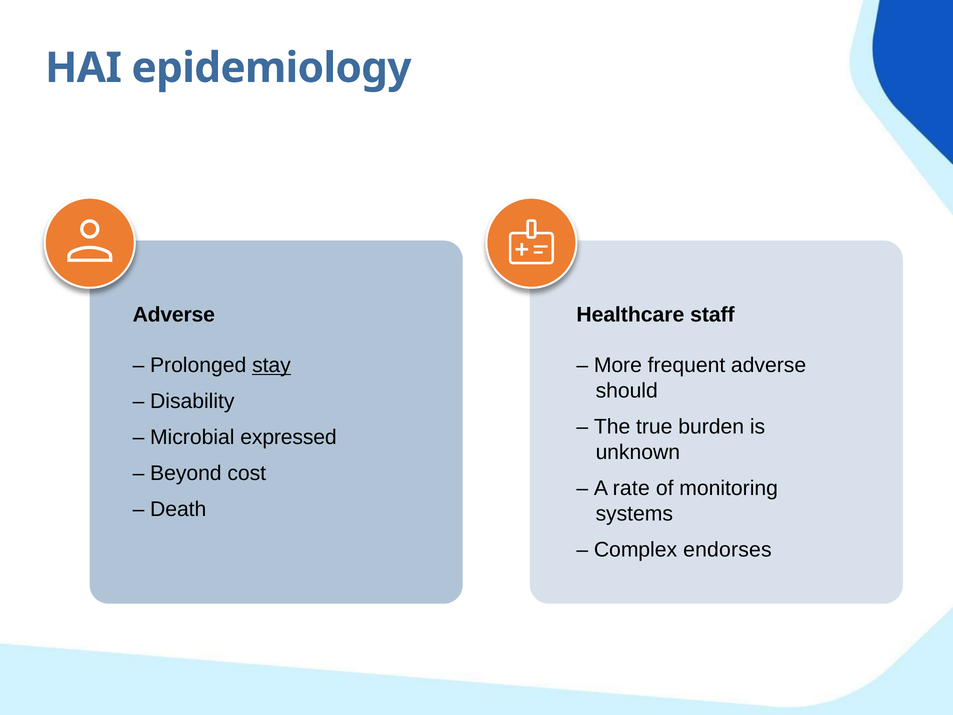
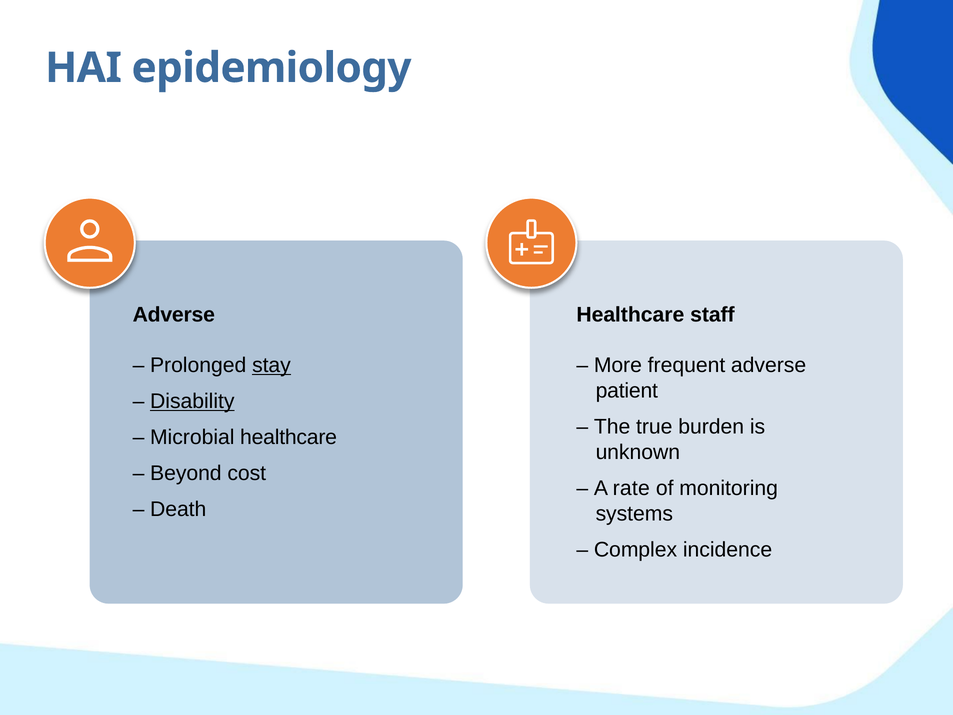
should: should -> patient (627, 391)
Disability underline: none -> present (192, 401)
Microbial expressed: expressed -> healthcare (289, 437)
endorses: endorses -> incidence (728, 549)
